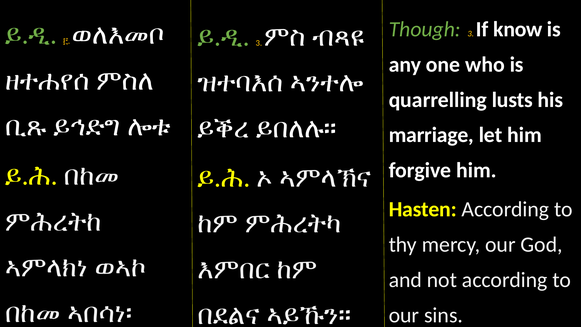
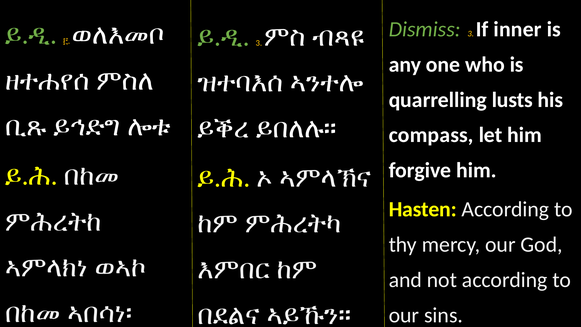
Though: Though -> Dismiss (425, 29)
know: know -> inner (518, 29)
marriage: marriage -> compass (431, 135)
